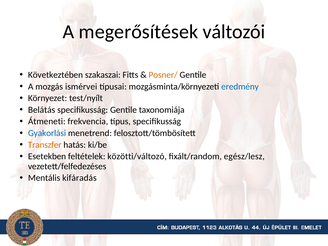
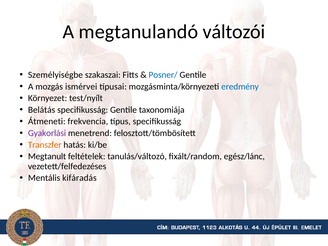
megerősítések: megerősítések -> megtanulandó (138, 32)
Következtében: Következtében -> Személyiségbe (55, 75)
Posner/ colour: orange -> blue (163, 75)
Gyakorlási colour: blue -> purple (47, 133)
Esetekben: Esetekben -> Megtanult (47, 156)
közötti/változó: közötti/változó -> tanulás/változó (137, 156)
egész/lesz: egész/lesz -> egész/lánc (244, 156)
